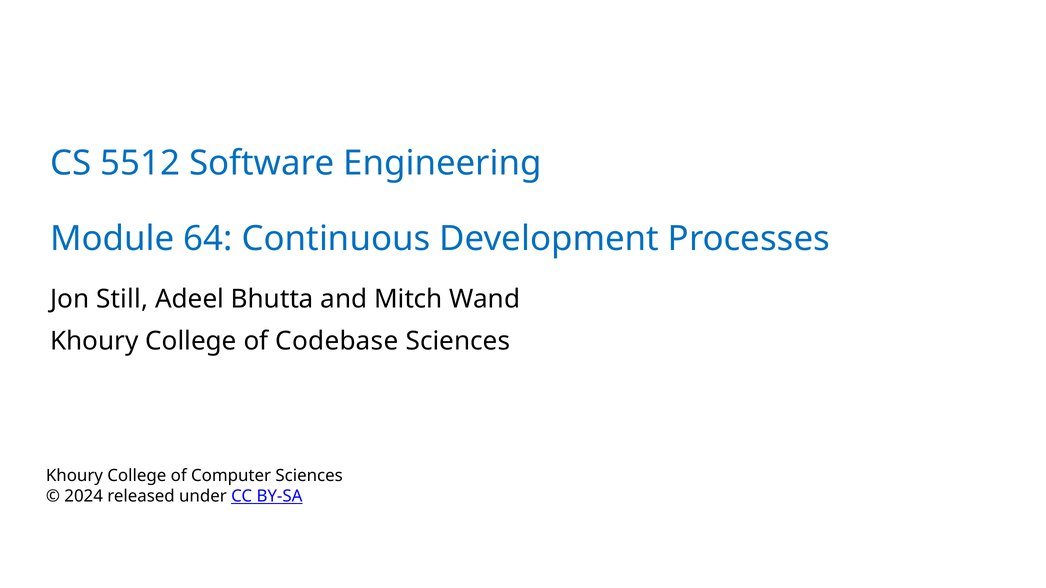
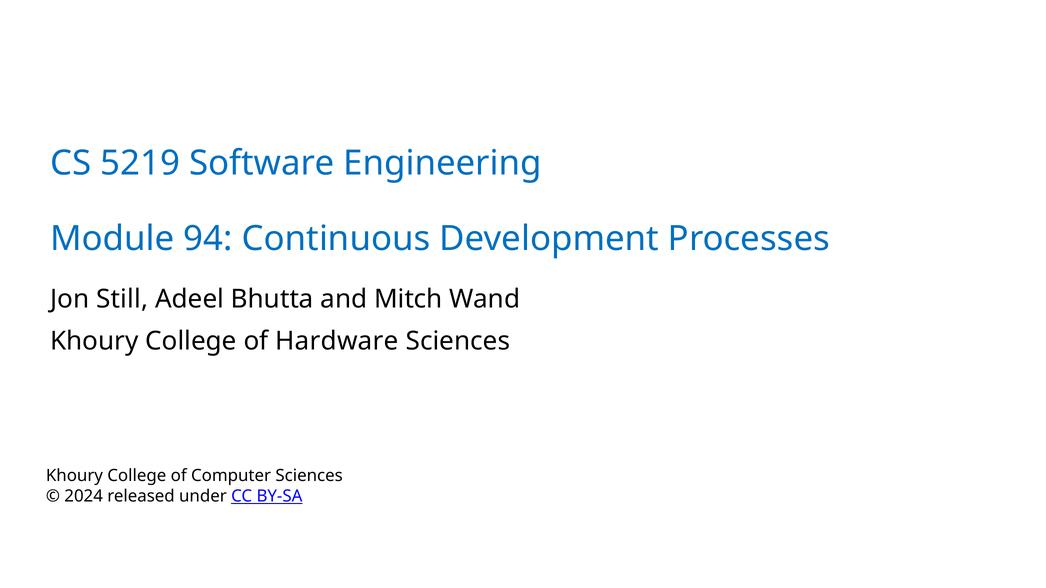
5512: 5512 -> 5219 (140, 164)
64: 64 -> 94 (208, 239)
Codebase: Codebase -> Hardware (337, 342)
